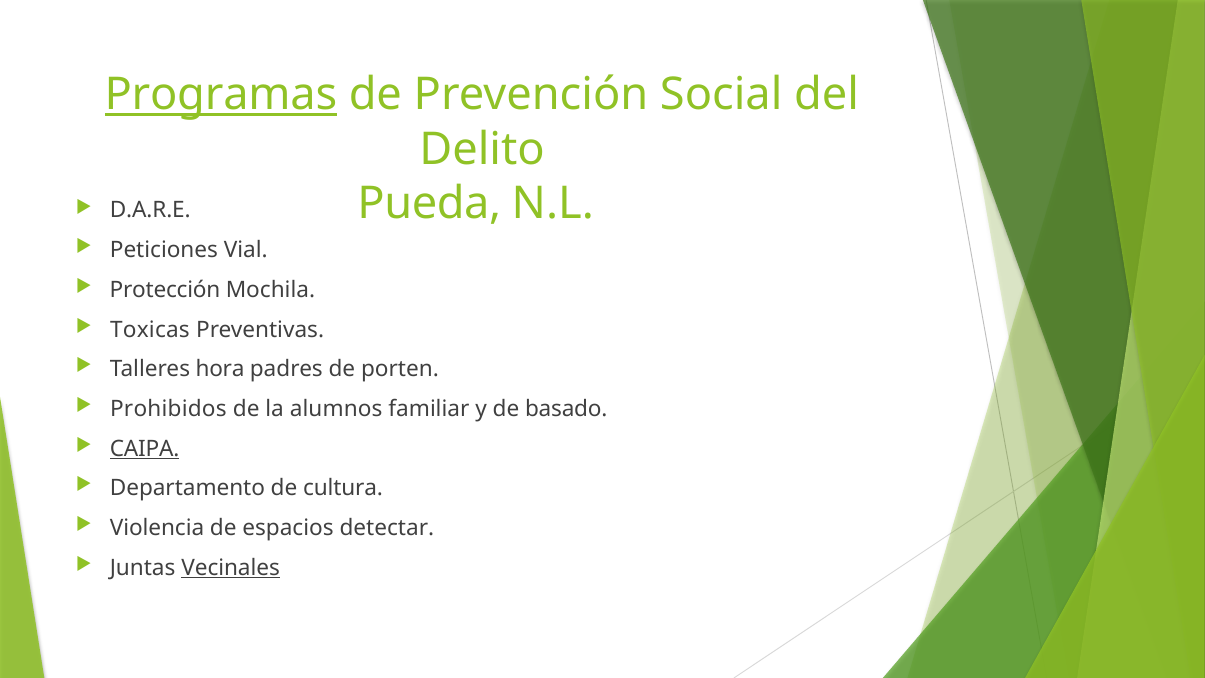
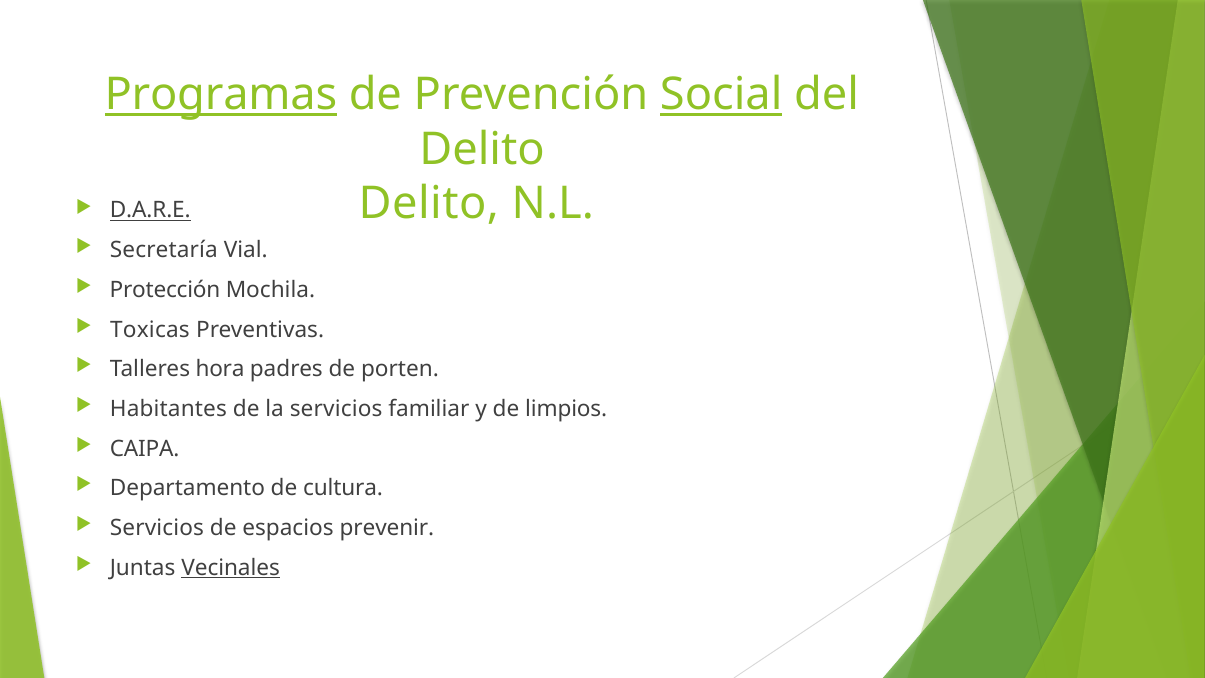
Social underline: none -> present (721, 95)
Pueda: Pueda -> Delito (429, 203)
D.A.R.E underline: none -> present (150, 210)
Peticiones: Peticiones -> Secretaría (164, 250)
Prohibidos: Prohibidos -> Habitantes (168, 409)
la alumnos: alumnos -> servicios (336, 409)
basado: basado -> limpios (566, 409)
CAIPA underline: present -> none (145, 448)
Violencia: Violencia -> Servicios (157, 528)
detectar: detectar -> prevenir (387, 528)
